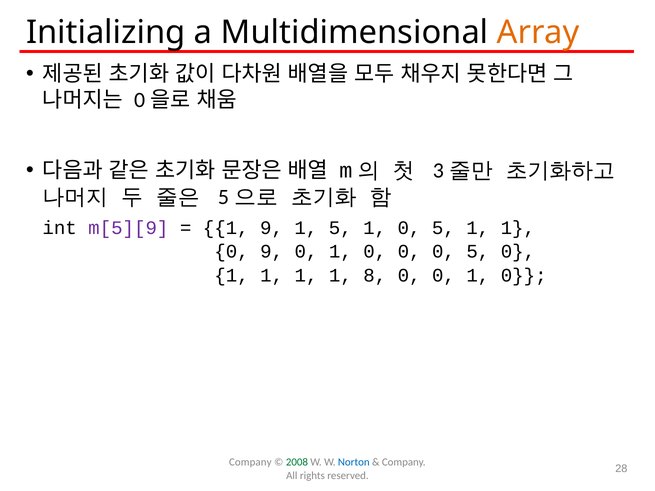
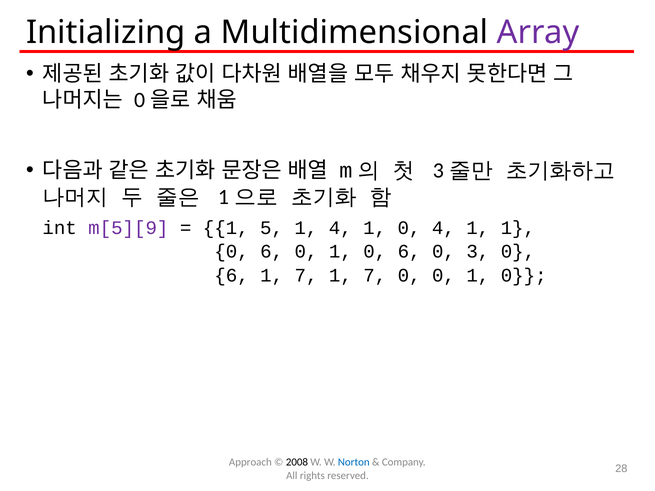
Array colour: orange -> purple (538, 33)
5: 5 -> 1 (223, 197)
1 9: 9 -> 5 (272, 228)
1 5: 5 -> 4 (340, 228)
1 0 5: 5 -> 4 (443, 228)
9: 9 -> 6 (272, 252)
0 1 0 0: 0 -> 6 (409, 252)
5: 5 -> 3 (478, 252)
1: 1 -> 6 (232, 275)
1: 1 -> 7 (306, 275)
8: 8 -> 7 (375, 275)
Company: Company -> Approach (250, 463)
2008 colour: green -> black (297, 463)
